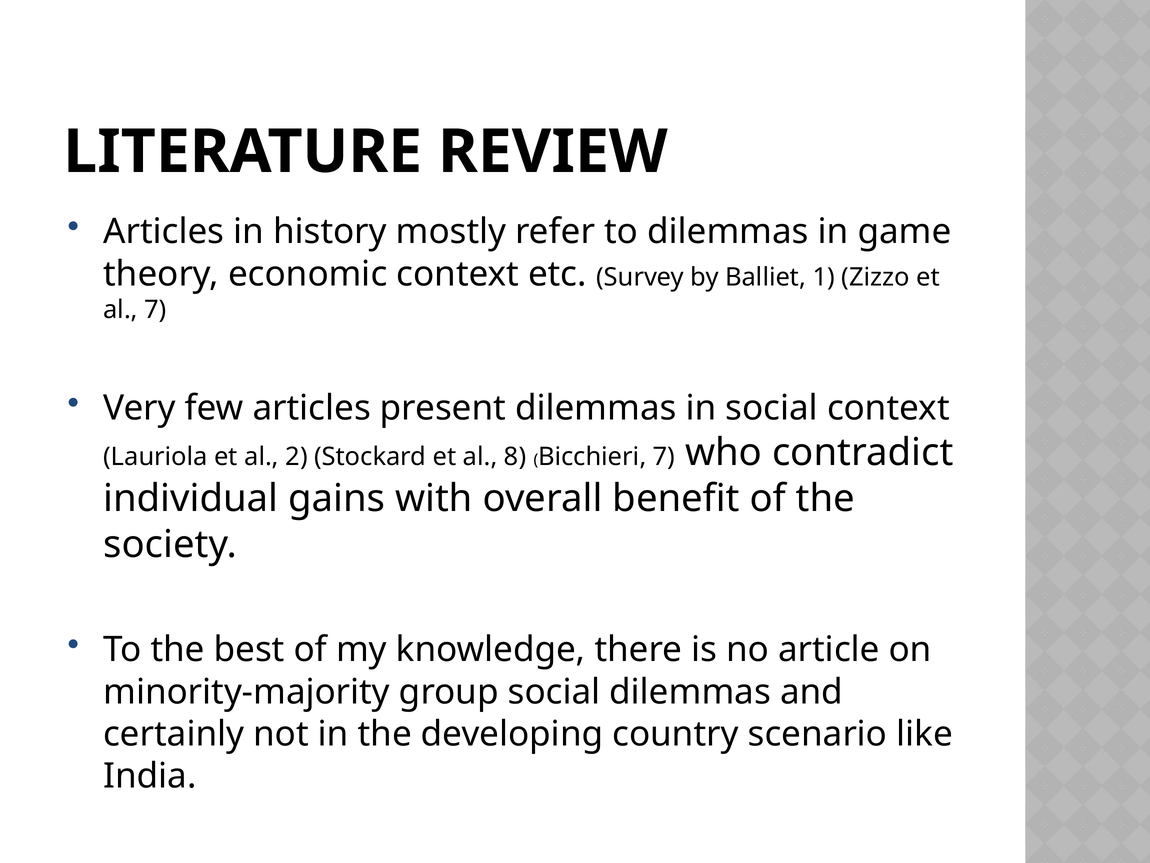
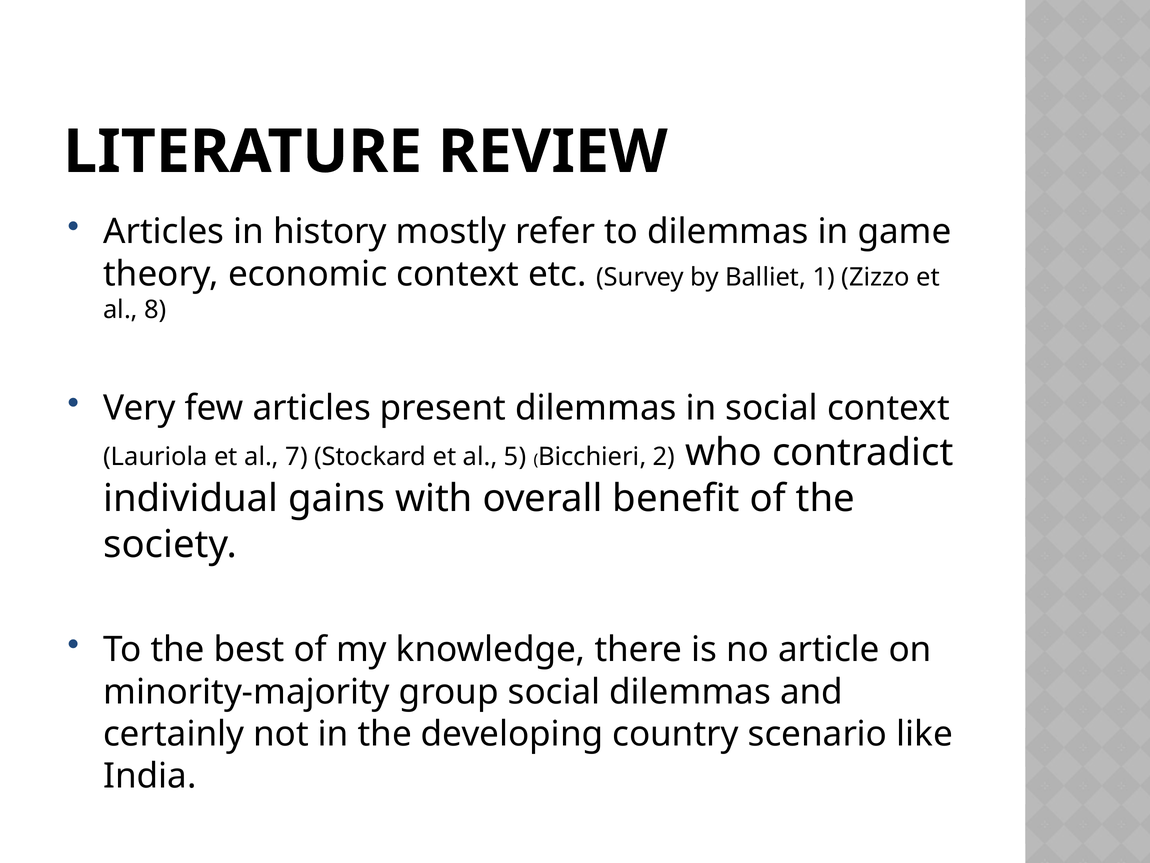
al 7: 7 -> 8 (155, 309)
2: 2 -> 7 (297, 456)
8: 8 -> 5 (515, 456)
Bicchieri 7: 7 -> 2 (664, 456)
